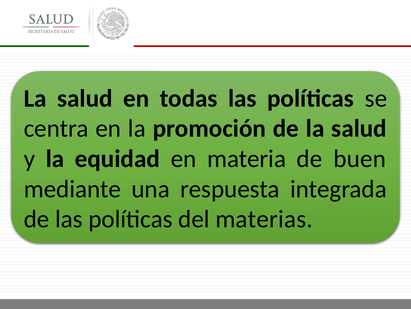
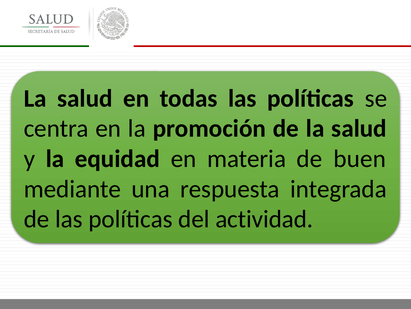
materias: materias -> actividad (264, 219)
